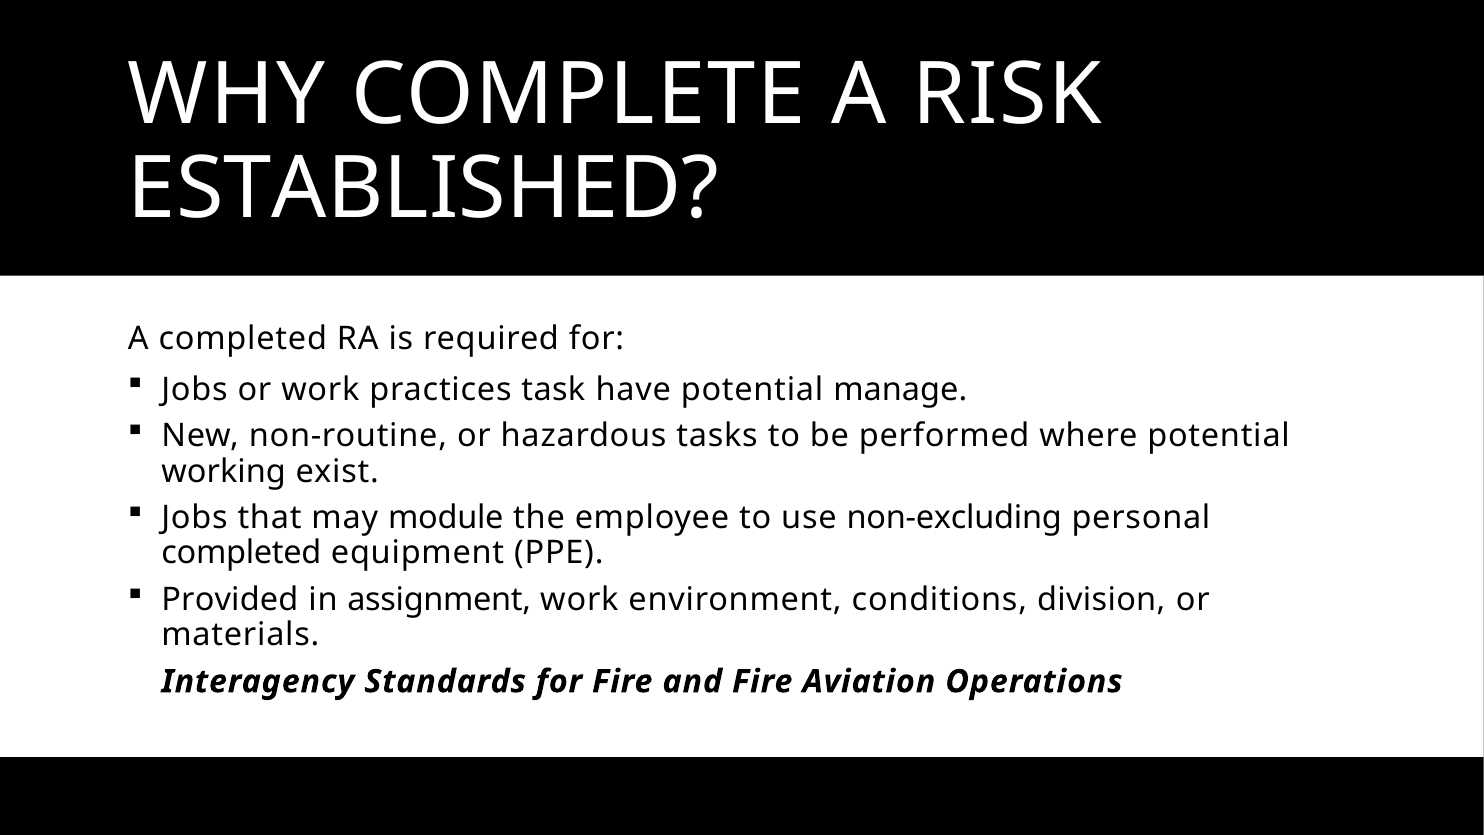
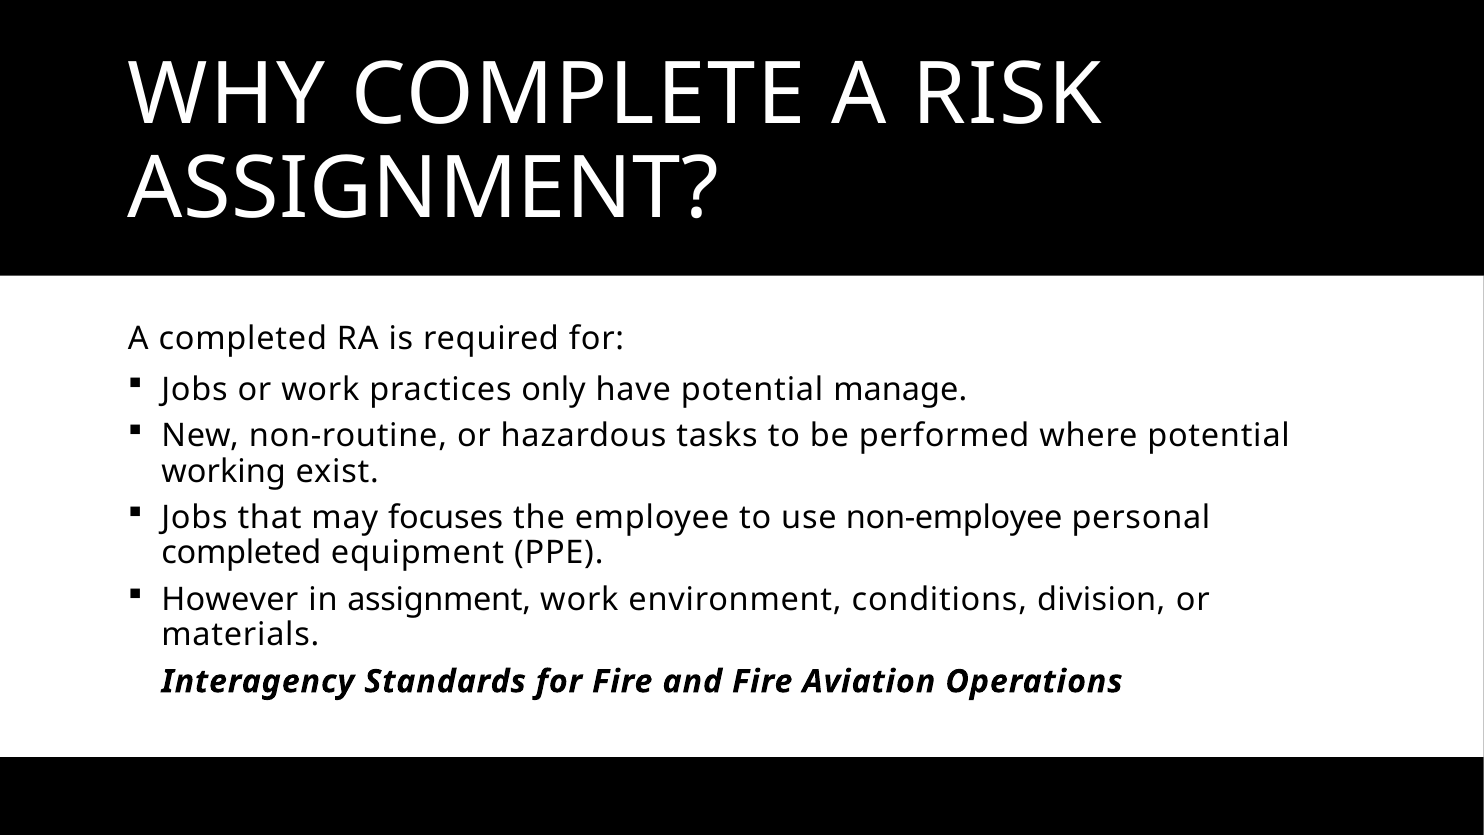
ESTABLISHED: ESTABLISHED -> ASSIGNMENT (423, 188)
task: task -> only (554, 389)
module: module -> focuses (446, 518)
non‑excluding: non‑excluding -> non‑employee (954, 518)
Provided: Provided -> However (230, 600)
